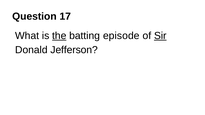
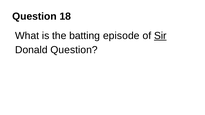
17: 17 -> 18 (65, 16)
the underline: present -> none (59, 36)
Donald Jefferson: Jefferson -> Question (74, 50)
